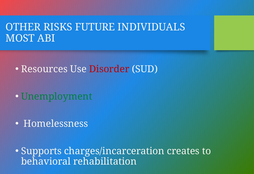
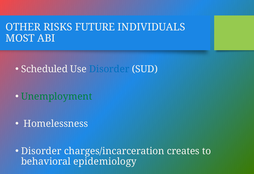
Resources: Resources -> Scheduled (44, 69)
Disorder colour: red -> blue (109, 69)
Supports: Supports -> Disorder (41, 151)
rehabilitation: rehabilitation -> epidemiology (105, 161)
